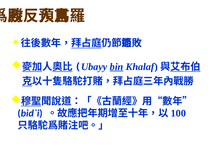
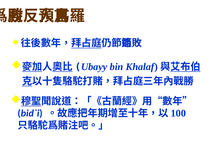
bin underline: present -> none (117, 67)
